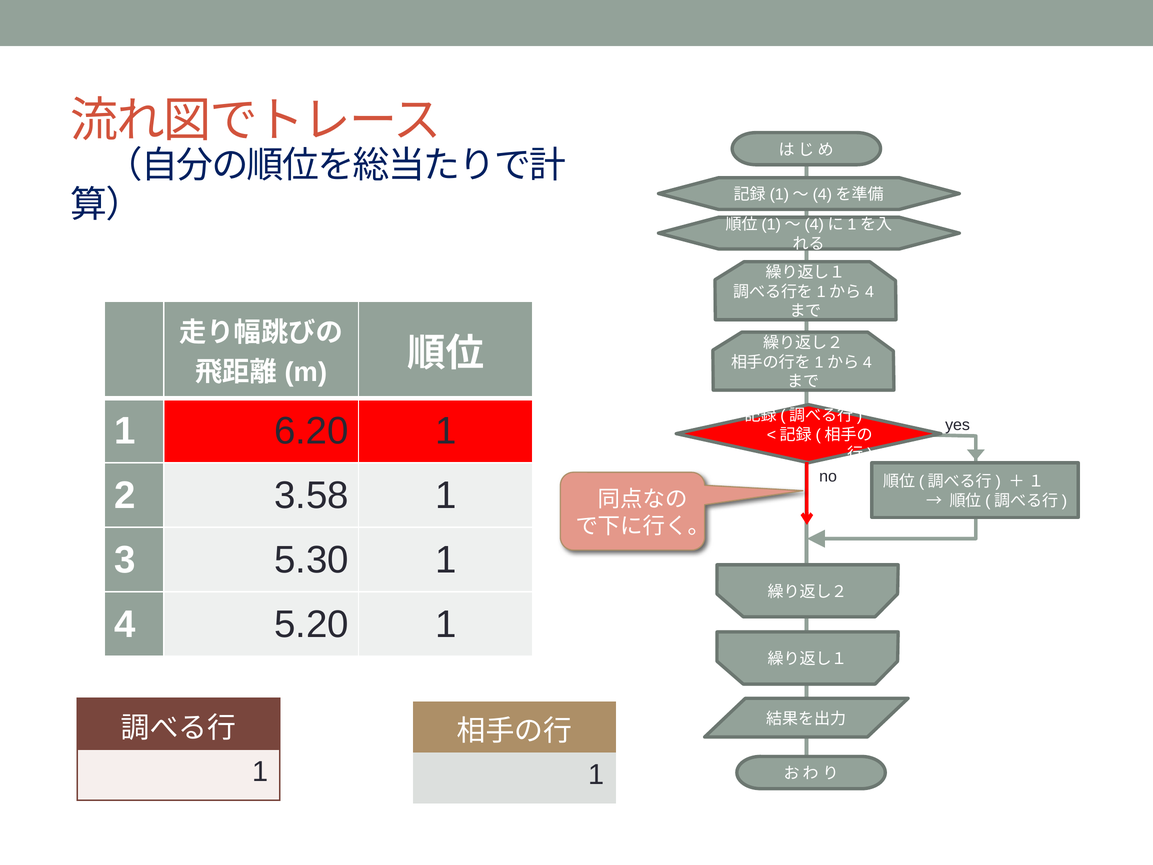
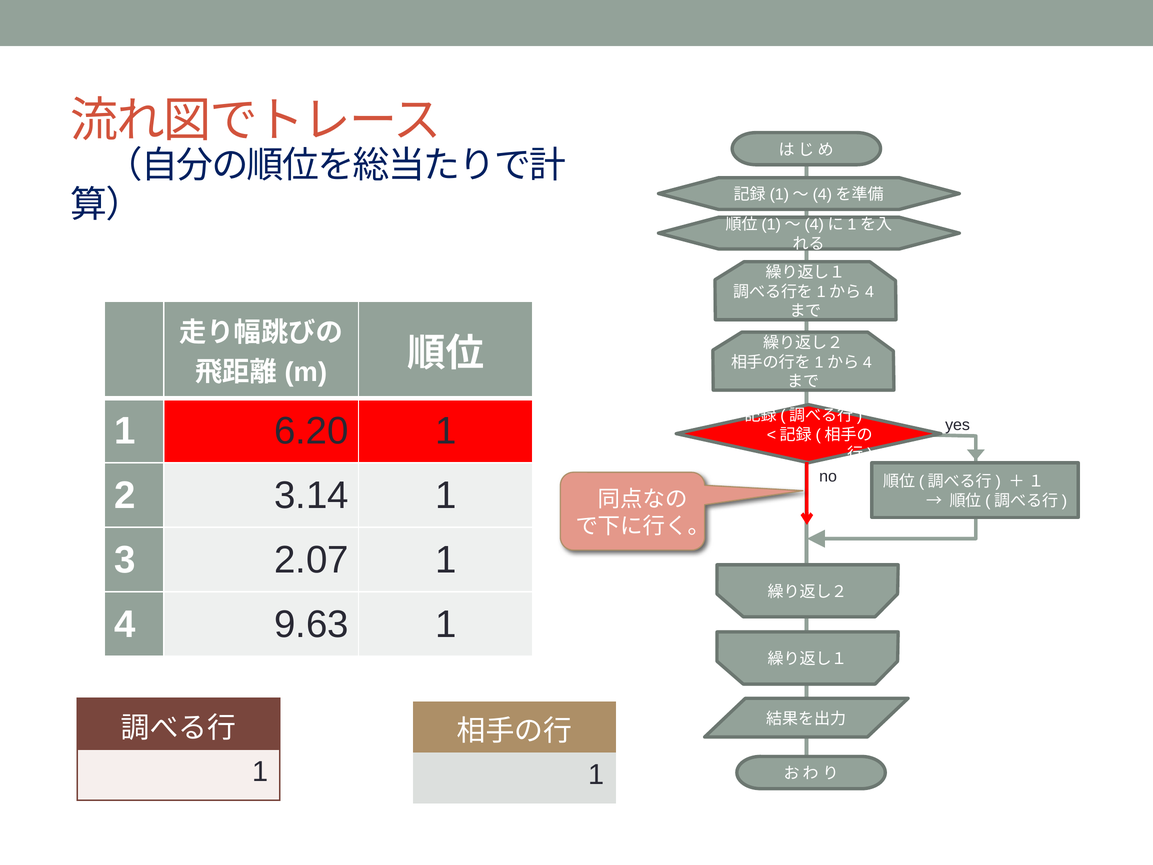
3.58: 3.58 -> 3.14 (311, 495)
5.30: 5.30 -> 2.07 (311, 560)
5.20: 5.20 -> 9.63 (311, 625)
